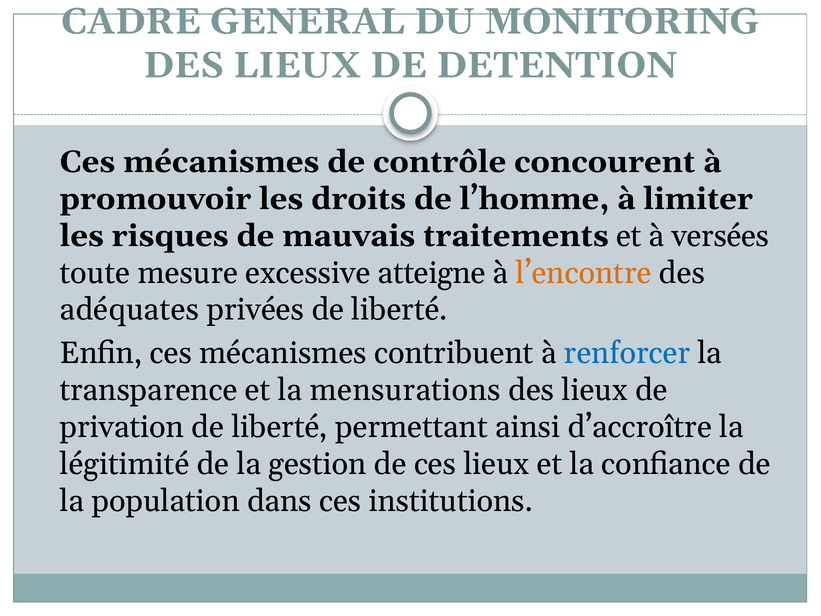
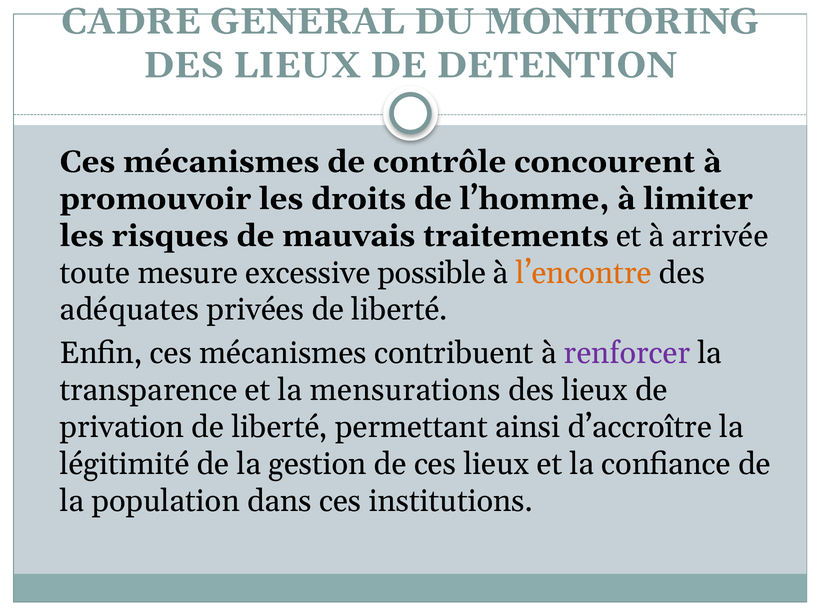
versées: versées -> arrivée (720, 236)
atteigne: atteigne -> possible (432, 273)
renforcer colour: blue -> purple (627, 353)
